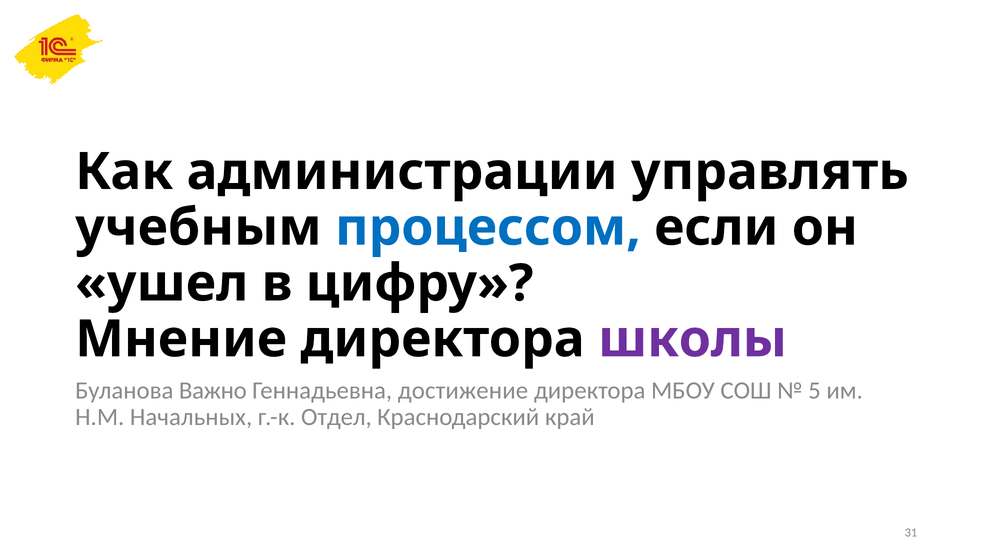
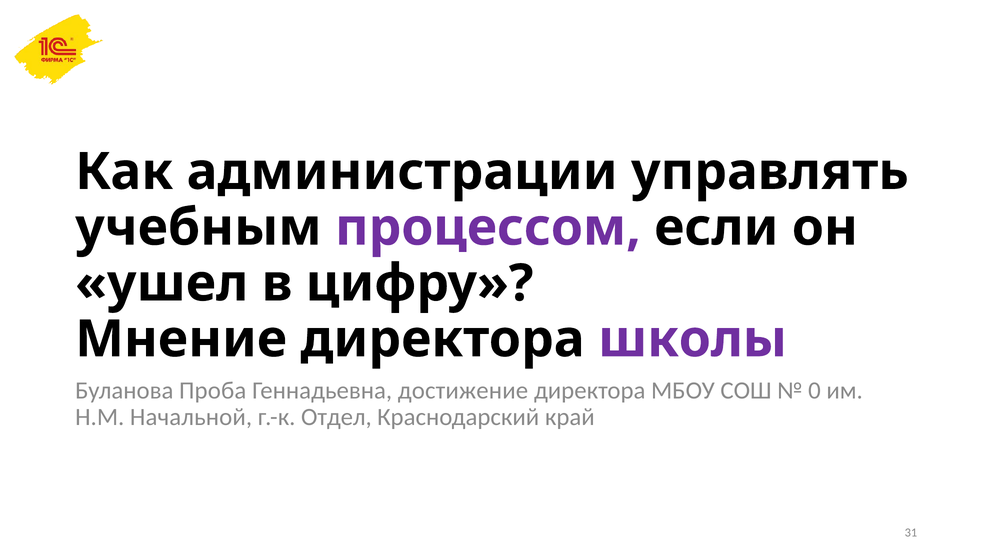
процессом colour: blue -> purple (488, 228)
Важно: Важно -> Проба (213, 391)
5: 5 -> 0 (814, 391)
Начальных: Начальных -> Начальной (191, 418)
